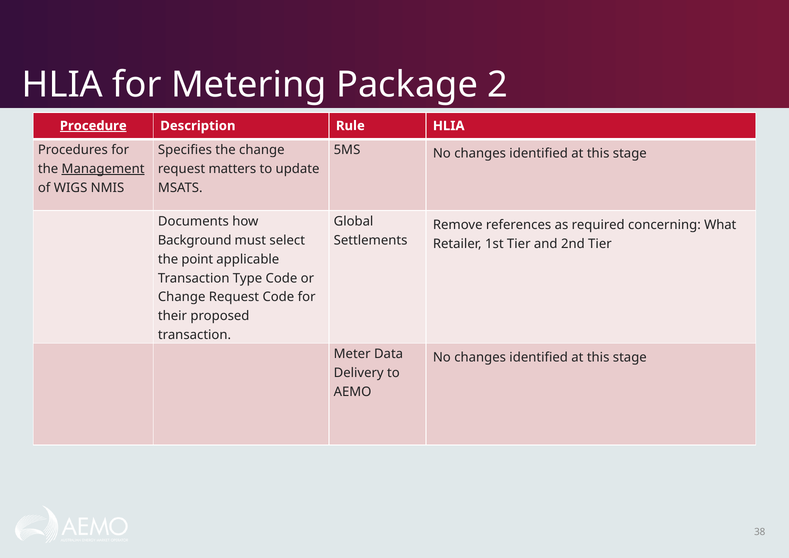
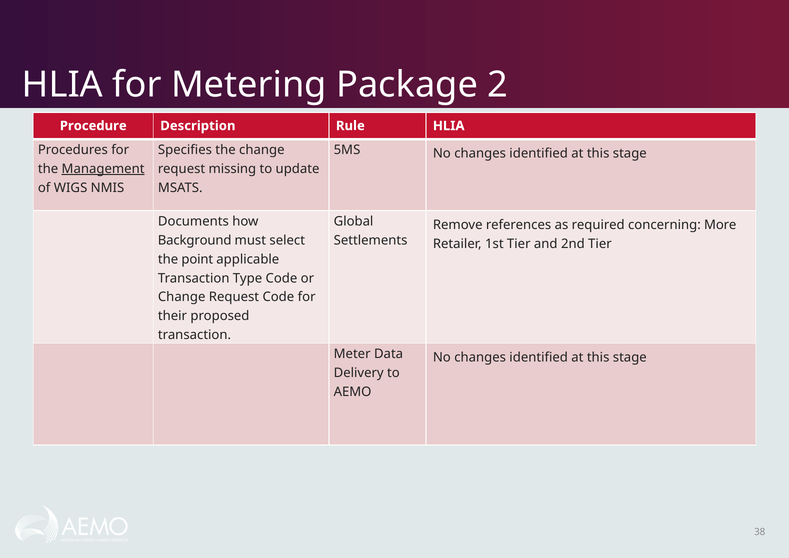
Procedure underline: present -> none (93, 126)
matters: matters -> missing (232, 169)
What: What -> More (720, 225)
